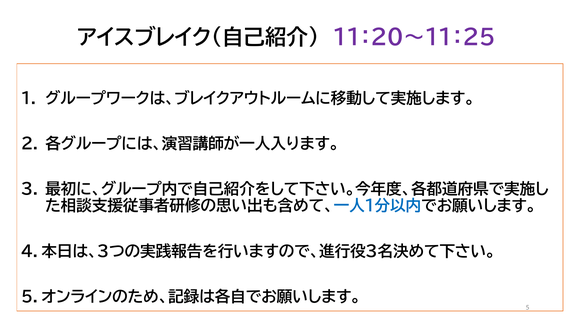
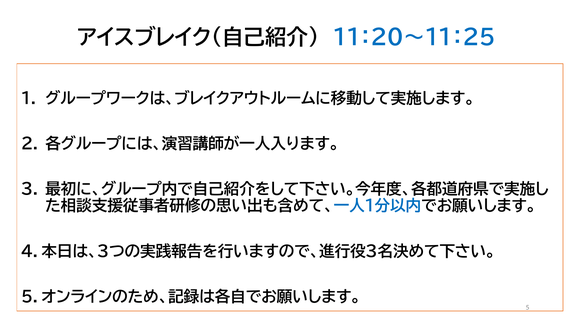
１１：２０～１１：２５ colour: purple -> blue (414, 38)
